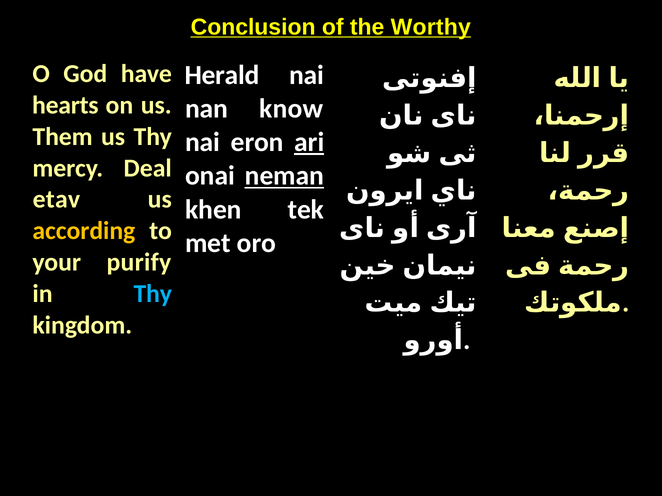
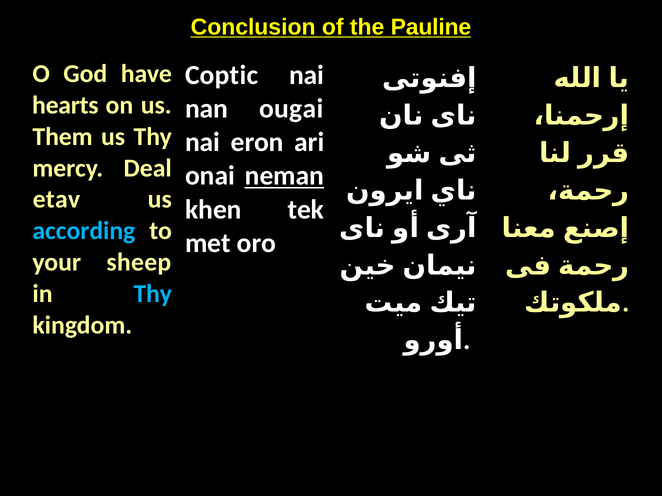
Worthy: Worthy -> Pauline (431, 27)
Herald: Herald -> Coptic (222, 75)
know: know -> ougai (291, 109)
ari underline: present -> none (309, 142)
according colour: yellow -> light blue (84, 231)
purify: purify -> sheep (139, 263)
